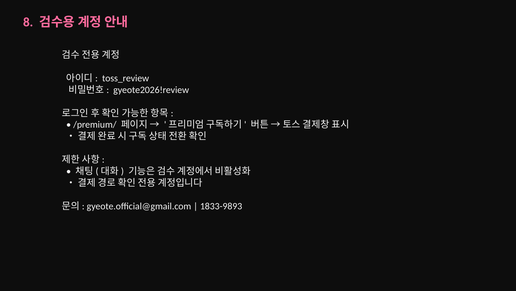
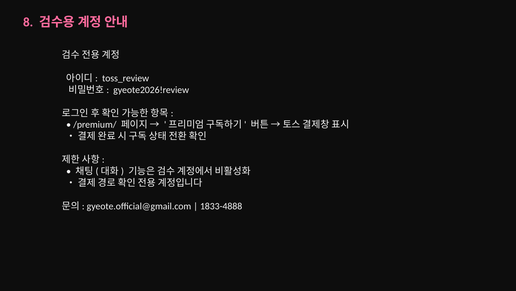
1833-9893: 1833-9893 -> 1833-4888 (221, 206)
